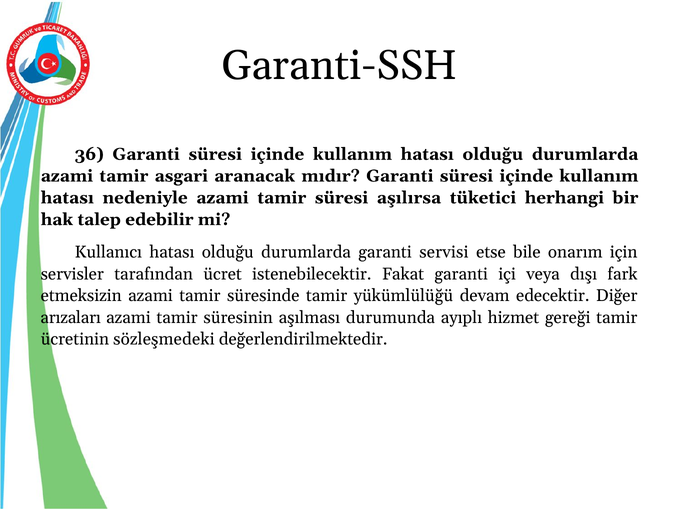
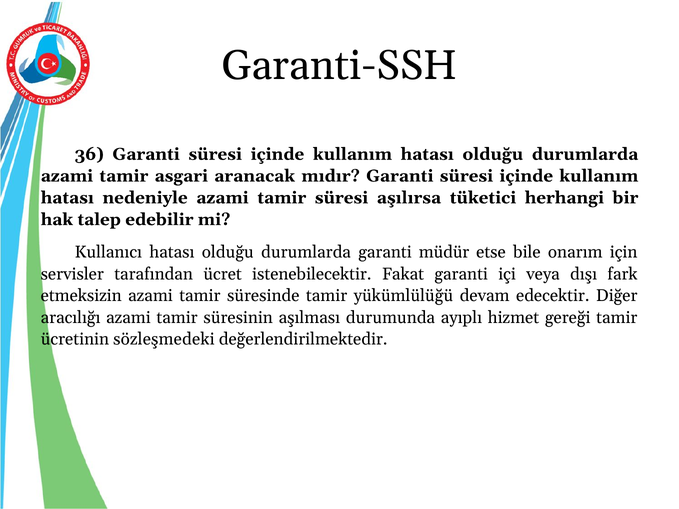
servisi: servisi -> müdür (444, 252)
arızaları: arızaları -> aracılığı (71, 318)
